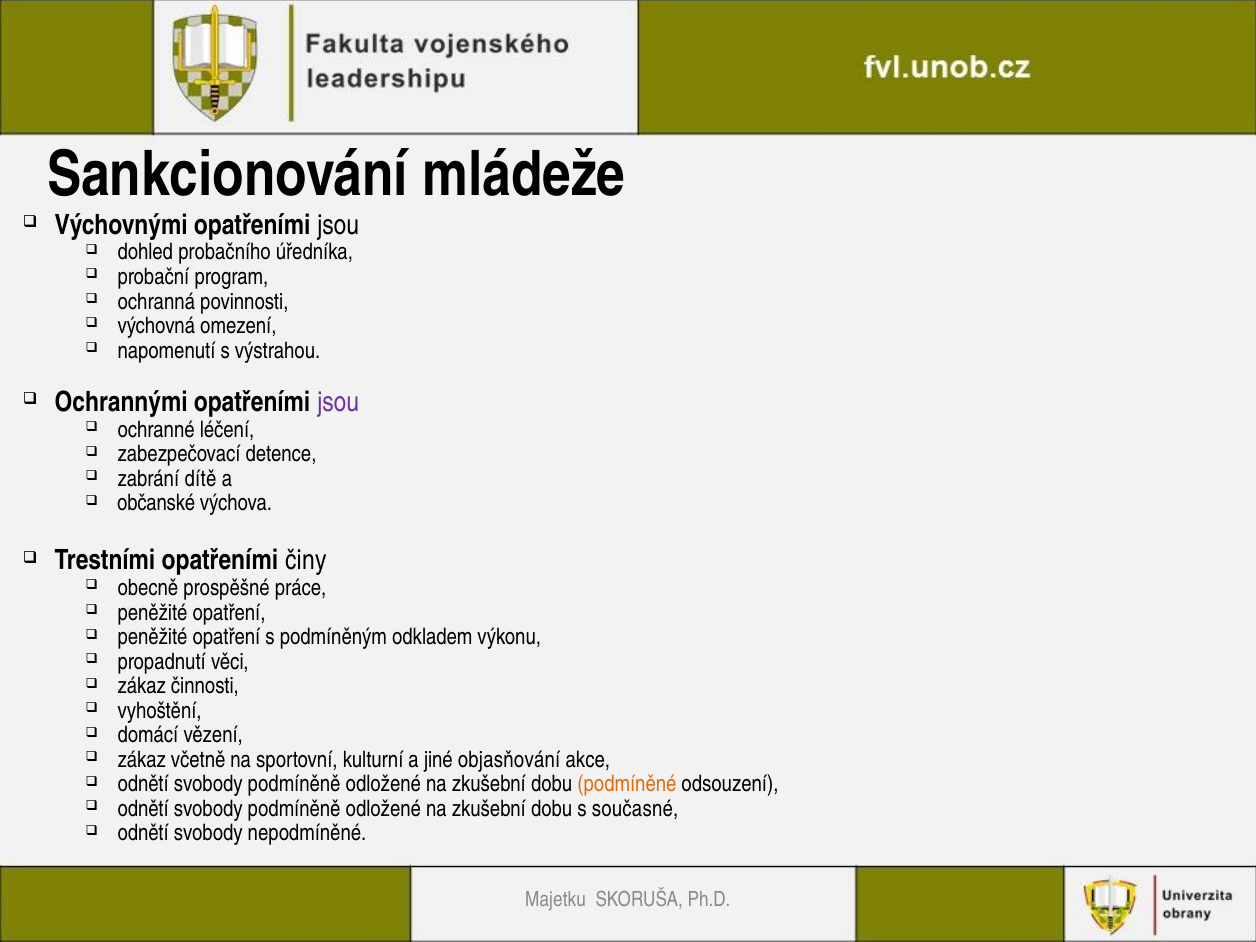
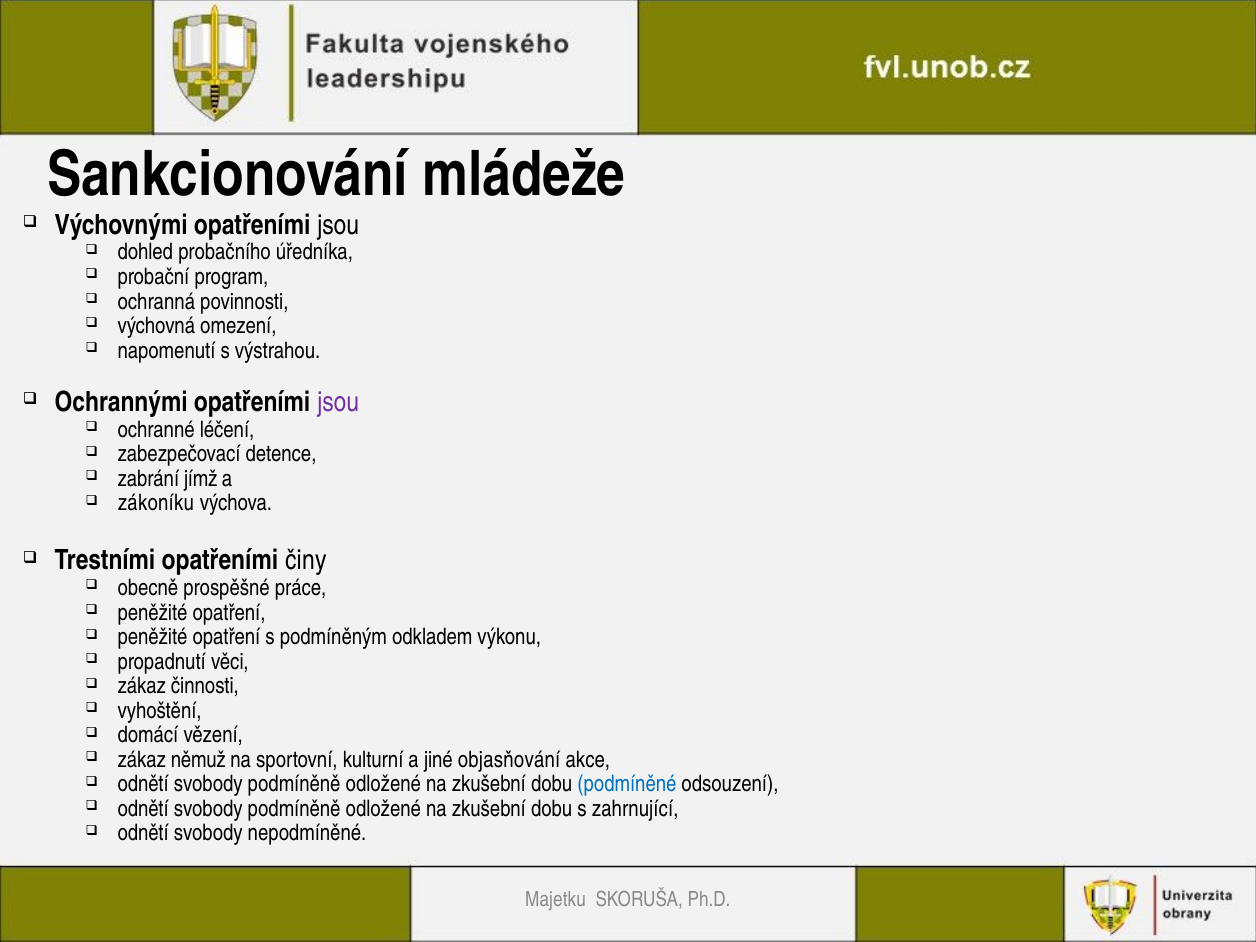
dítě: dítě -> jímž (201, 479)
občanské: občanské -> zákoníku (156, 503)
včetně: včetně -> němuž (198, 760)
podmíněné colour: orange -> blue (627, 784)
současné: současné -> zahrnující (635, 809)
